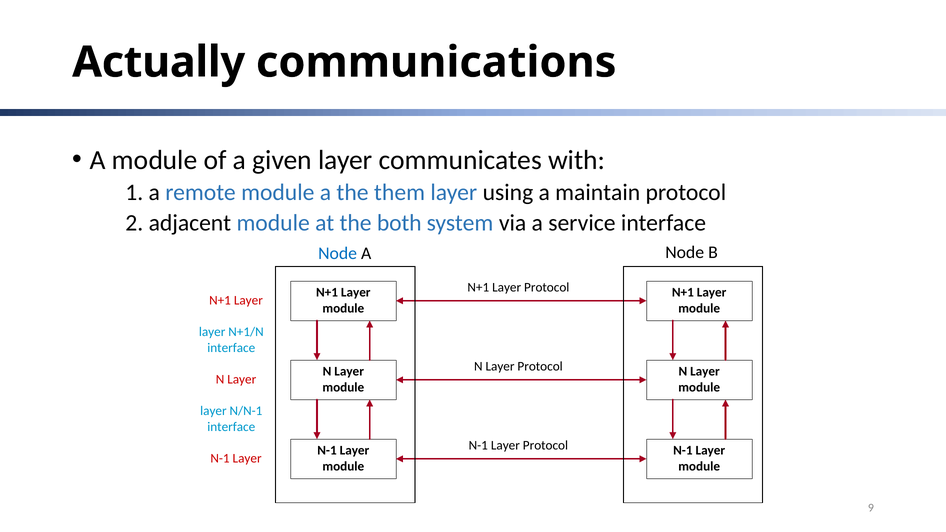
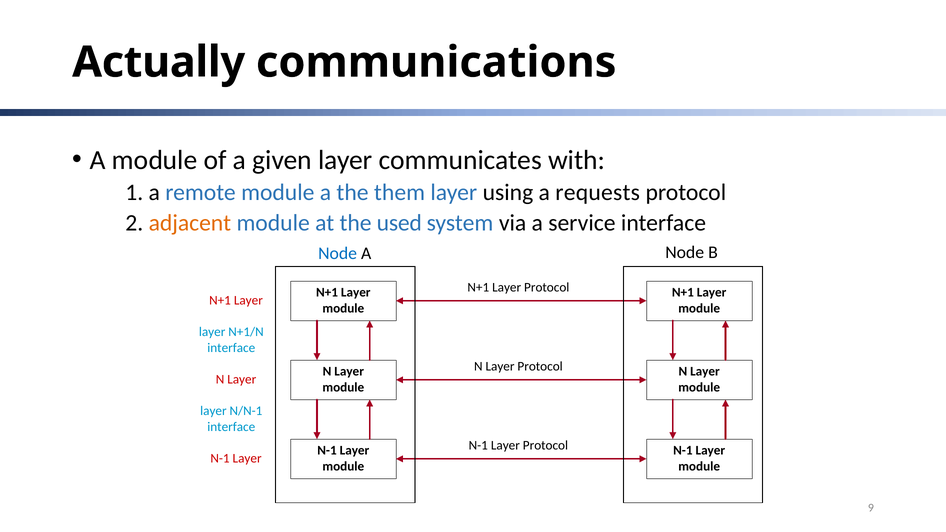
maintain: maintain -> requests (598, 193)
adjacent colour: black -> orange (190, 223)
both: both -> used (399, 223)
